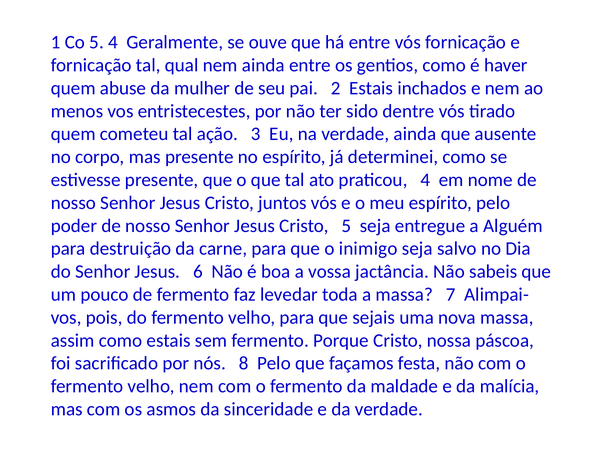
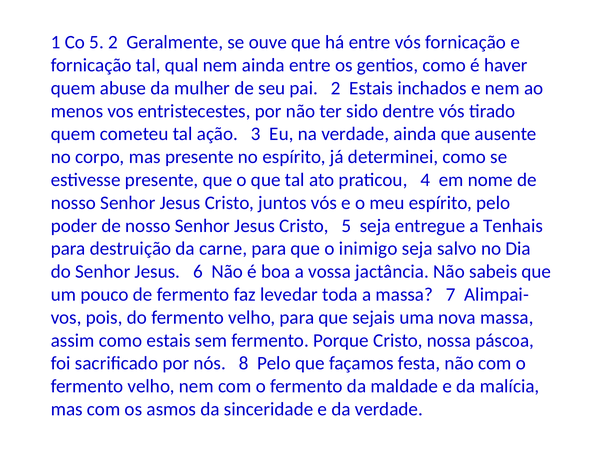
5 4: 4 -> 2 (113, 42)
Alguém: Alguém -> Tenhais (513, 226)
